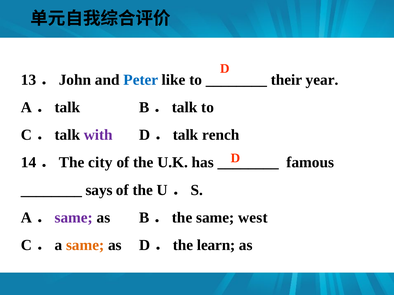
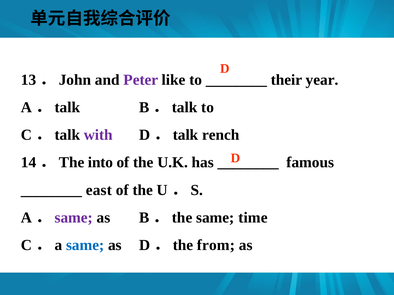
Peter colour: blue -> purple (141, 80)
city: city -> into (101, 163)
says: says -> east (99, 190)
west: west -> time (253, 218)
same colour: orange -> blue (85, 245)
learn: learn -> from (216, 245)
